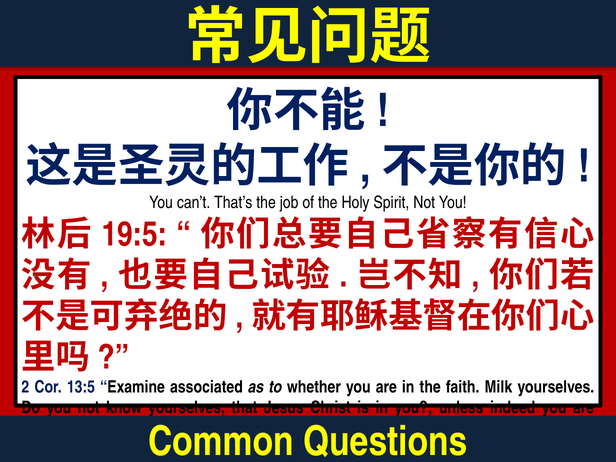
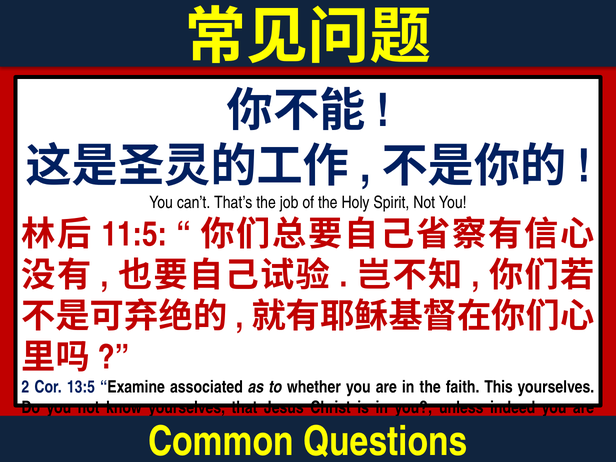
19:5: 19:5 -> 11:5 (134, 234)
Milk: Milk -> This (499, 387)
